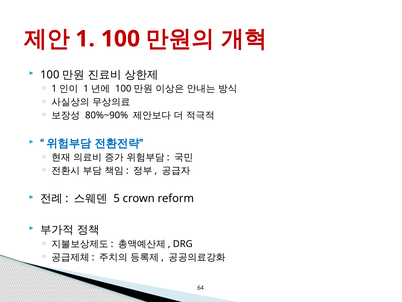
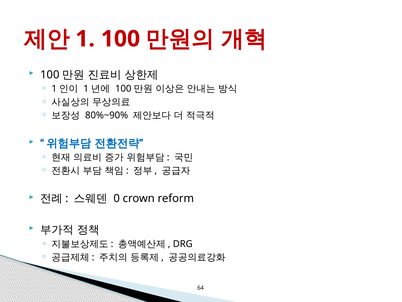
5: 5 -> 0 (117, 198)
